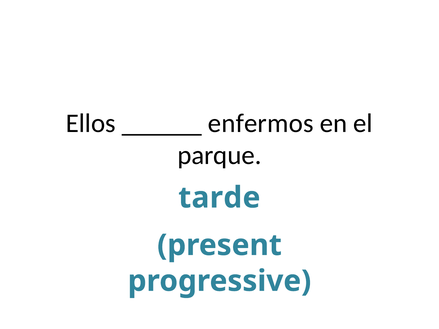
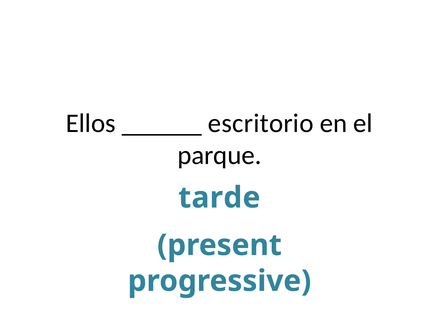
enfermos: enfermos -> escritorio (261, 123)
